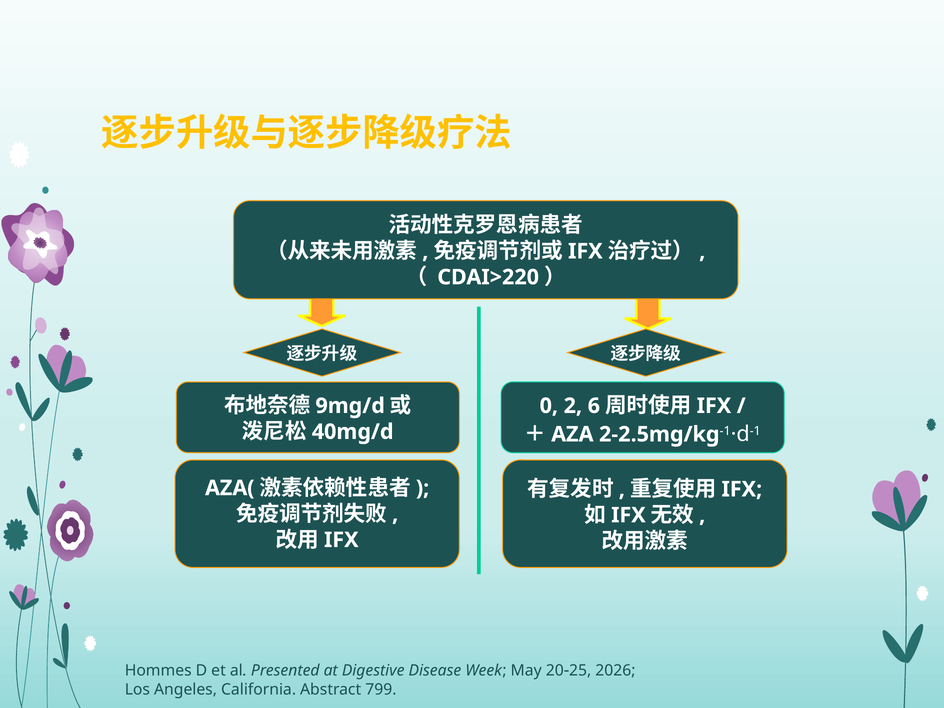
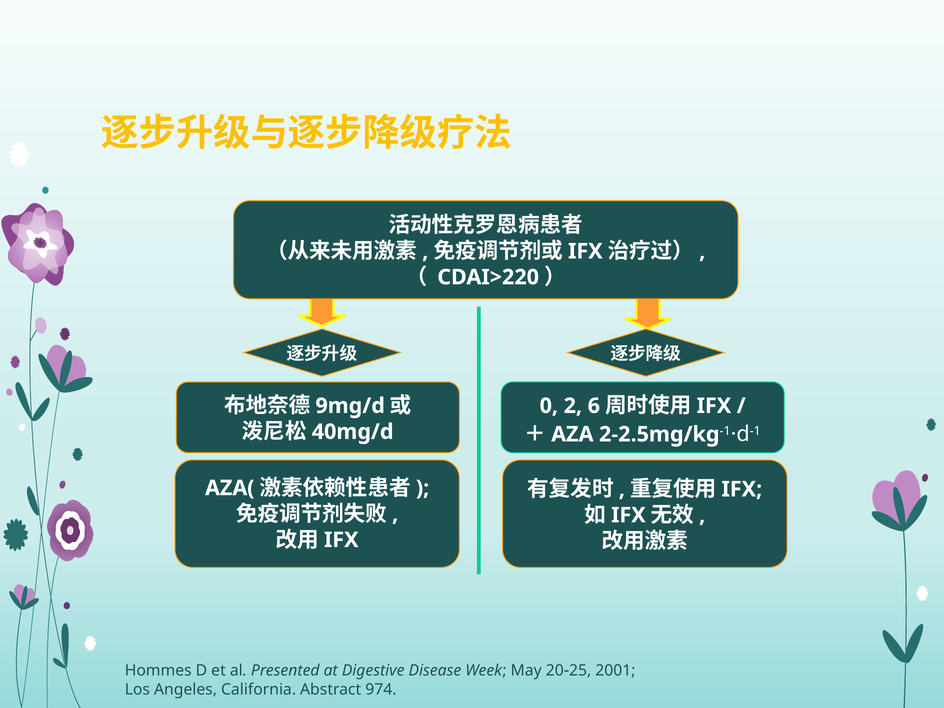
2026: 2026 -> 2001 (615, 671)
799: 799 -> 974 (381, 689)
